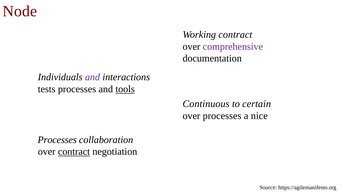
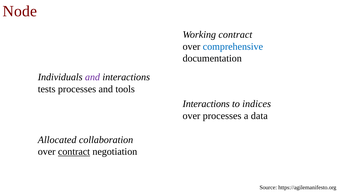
comprehensive colour: purple -> blue (233, 47)
tools underline: present -> none (125, 89)
Continuous: Continuous -> Interactions (206, 104)
certain: certain -> indices (257, 104)
nice: nice -> data (259, 116)
Processes: Processes -> Allocated (57, 140)
